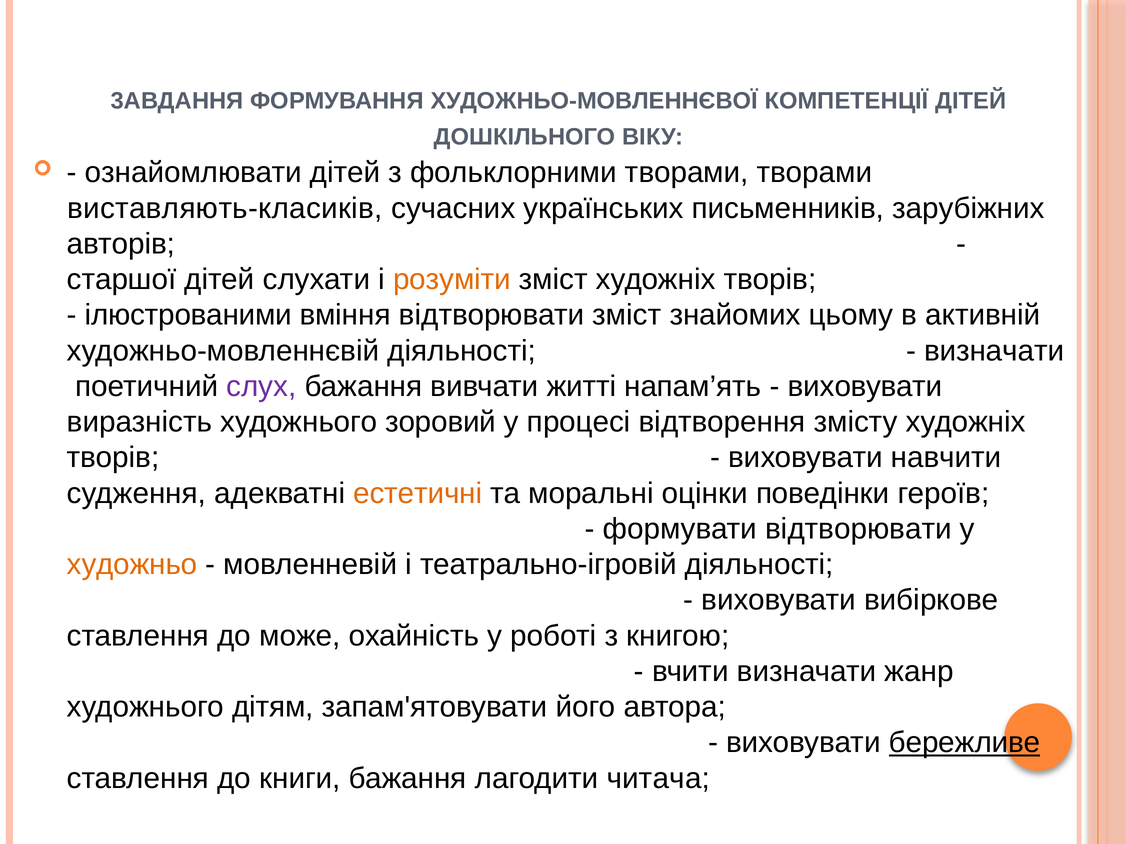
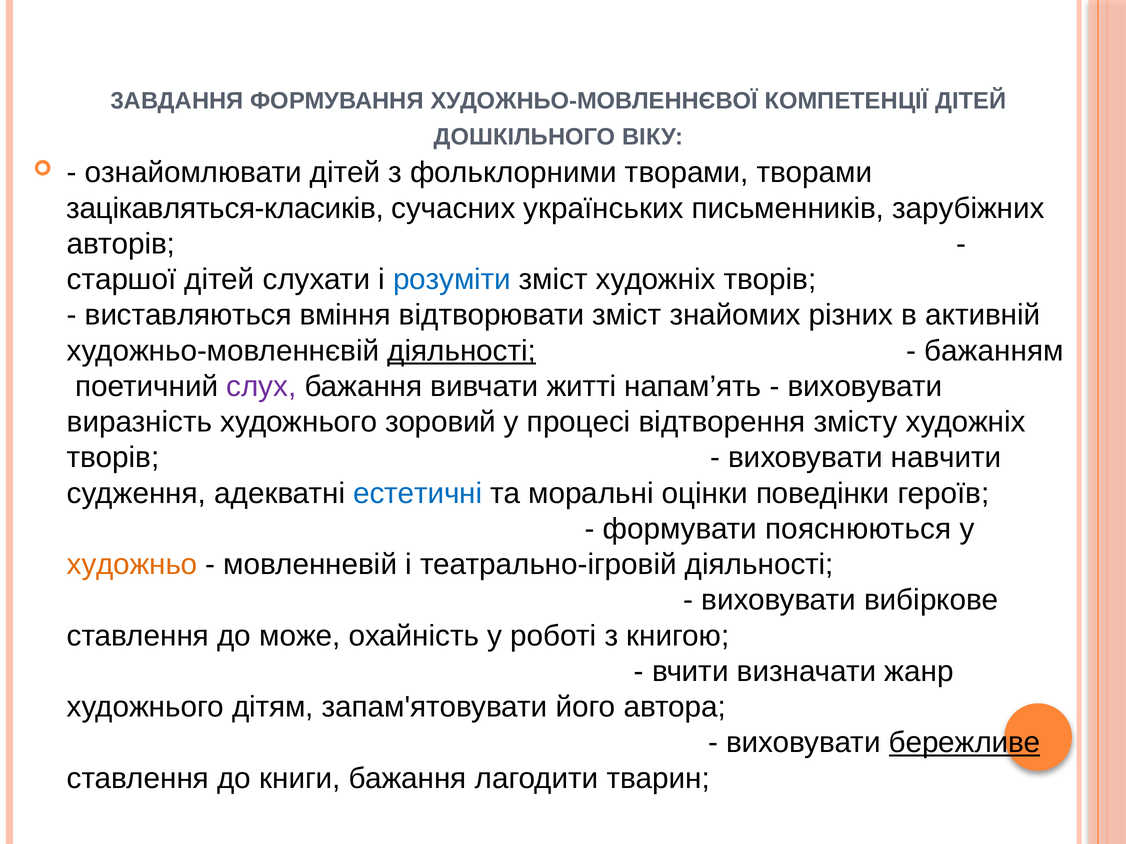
виставляють-класиків: виставляють-класиків -> зацікавляться-класиків (225, 208)
розуміти colour: orange -> blue (452, 280)
ілюстрованими: ілюстрованими -> виставляються (188, 315)
цьому: цьому -> різних (851, 315)
діяльності underline: none -> present (462, 351)
визначати: визначати -> бажанням (994, 351)
естетичні colour: orange -> blue (418, 494)
формувати відтворювати: відтворювати -> пояснюються (858, 529)
читача: читача -> тварин (658, 779)
